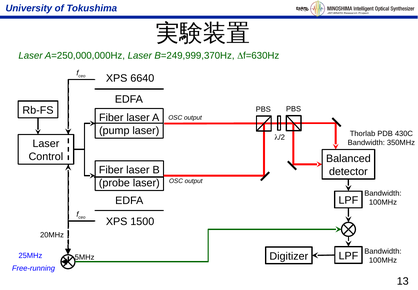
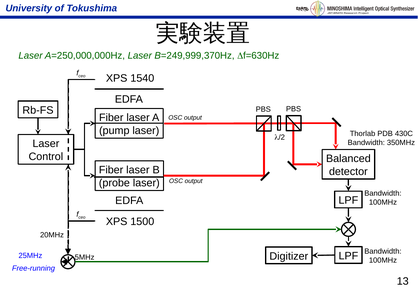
6640: 6640 -> 1540 (142, 78)
